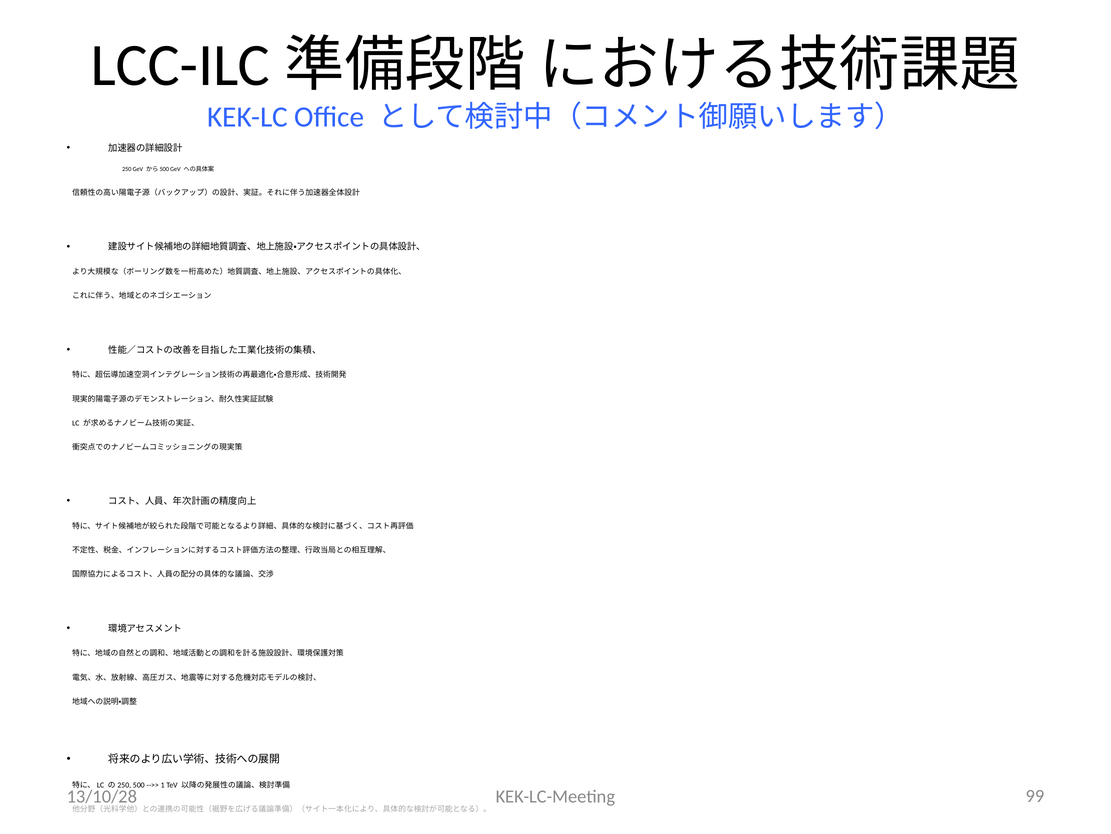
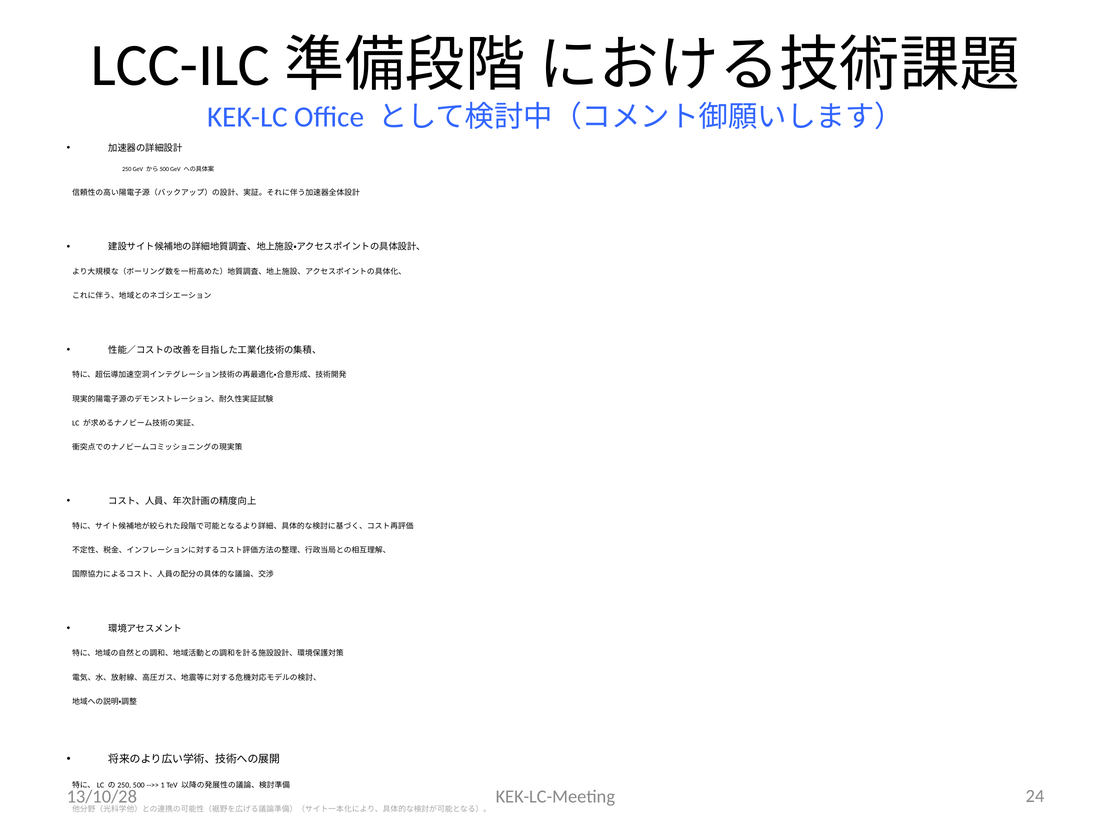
99: 99 -> 24 (1035, 796)
